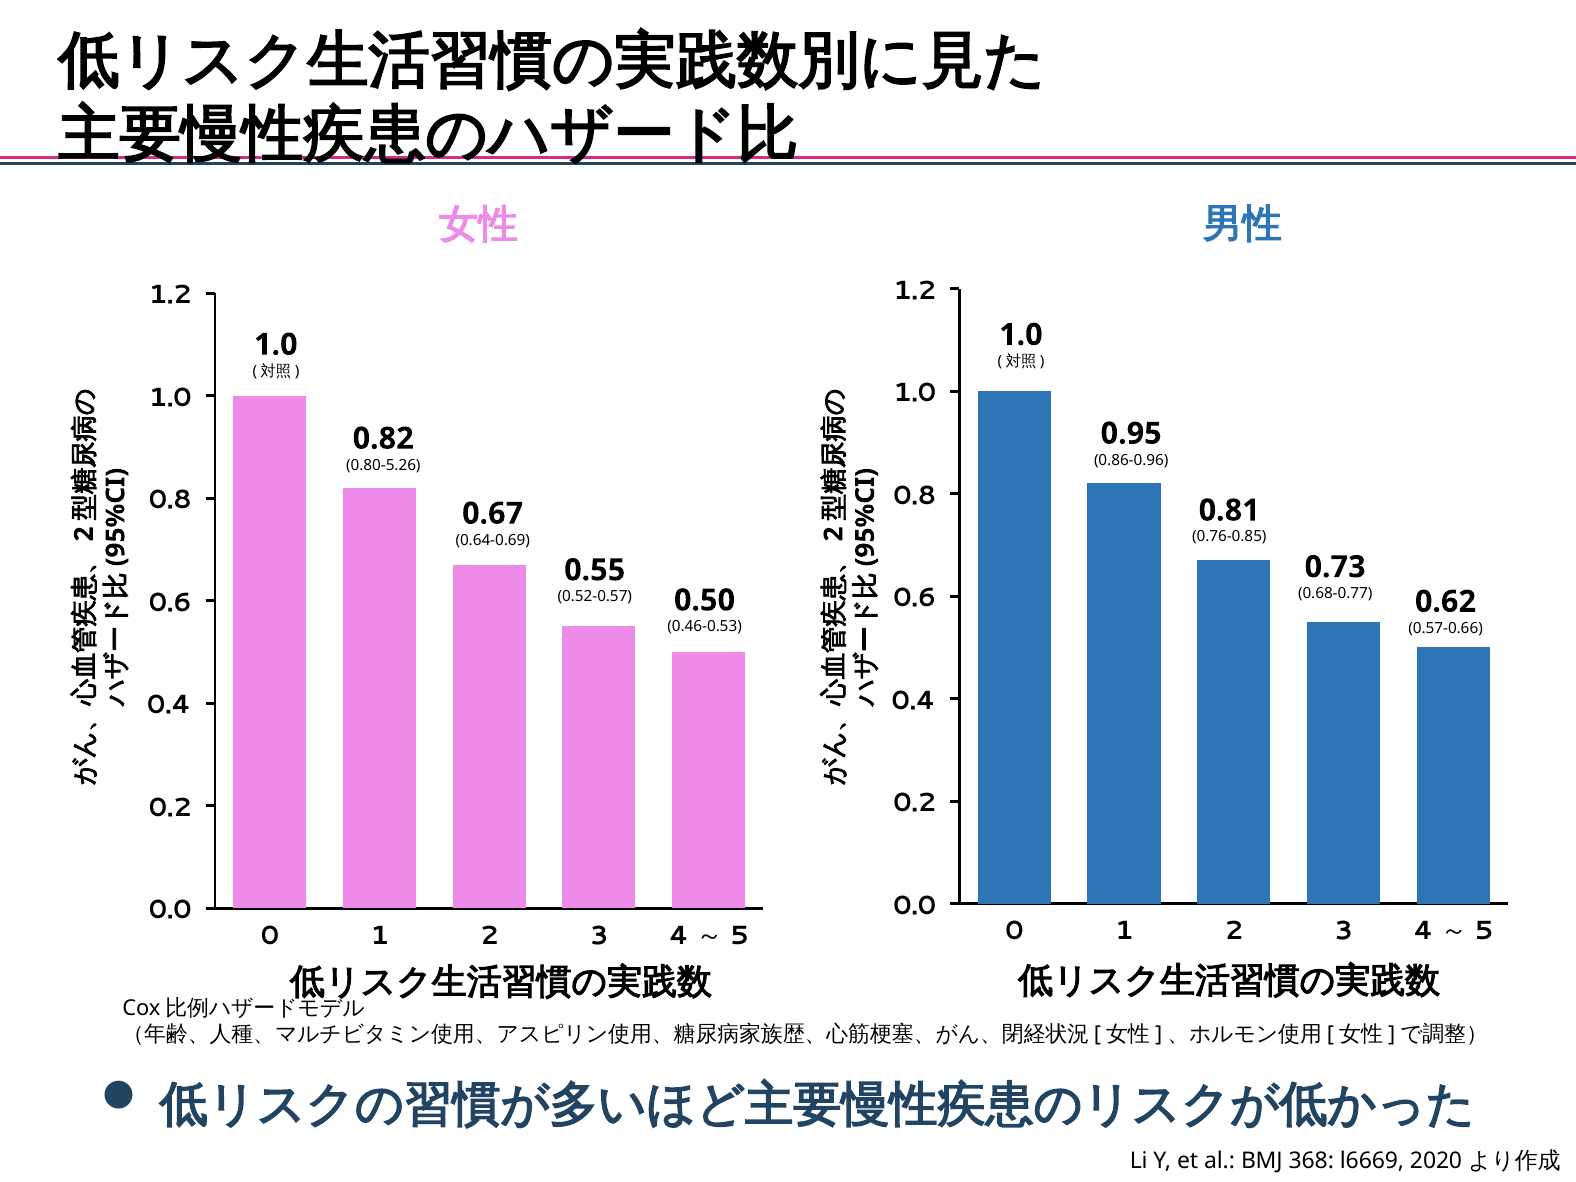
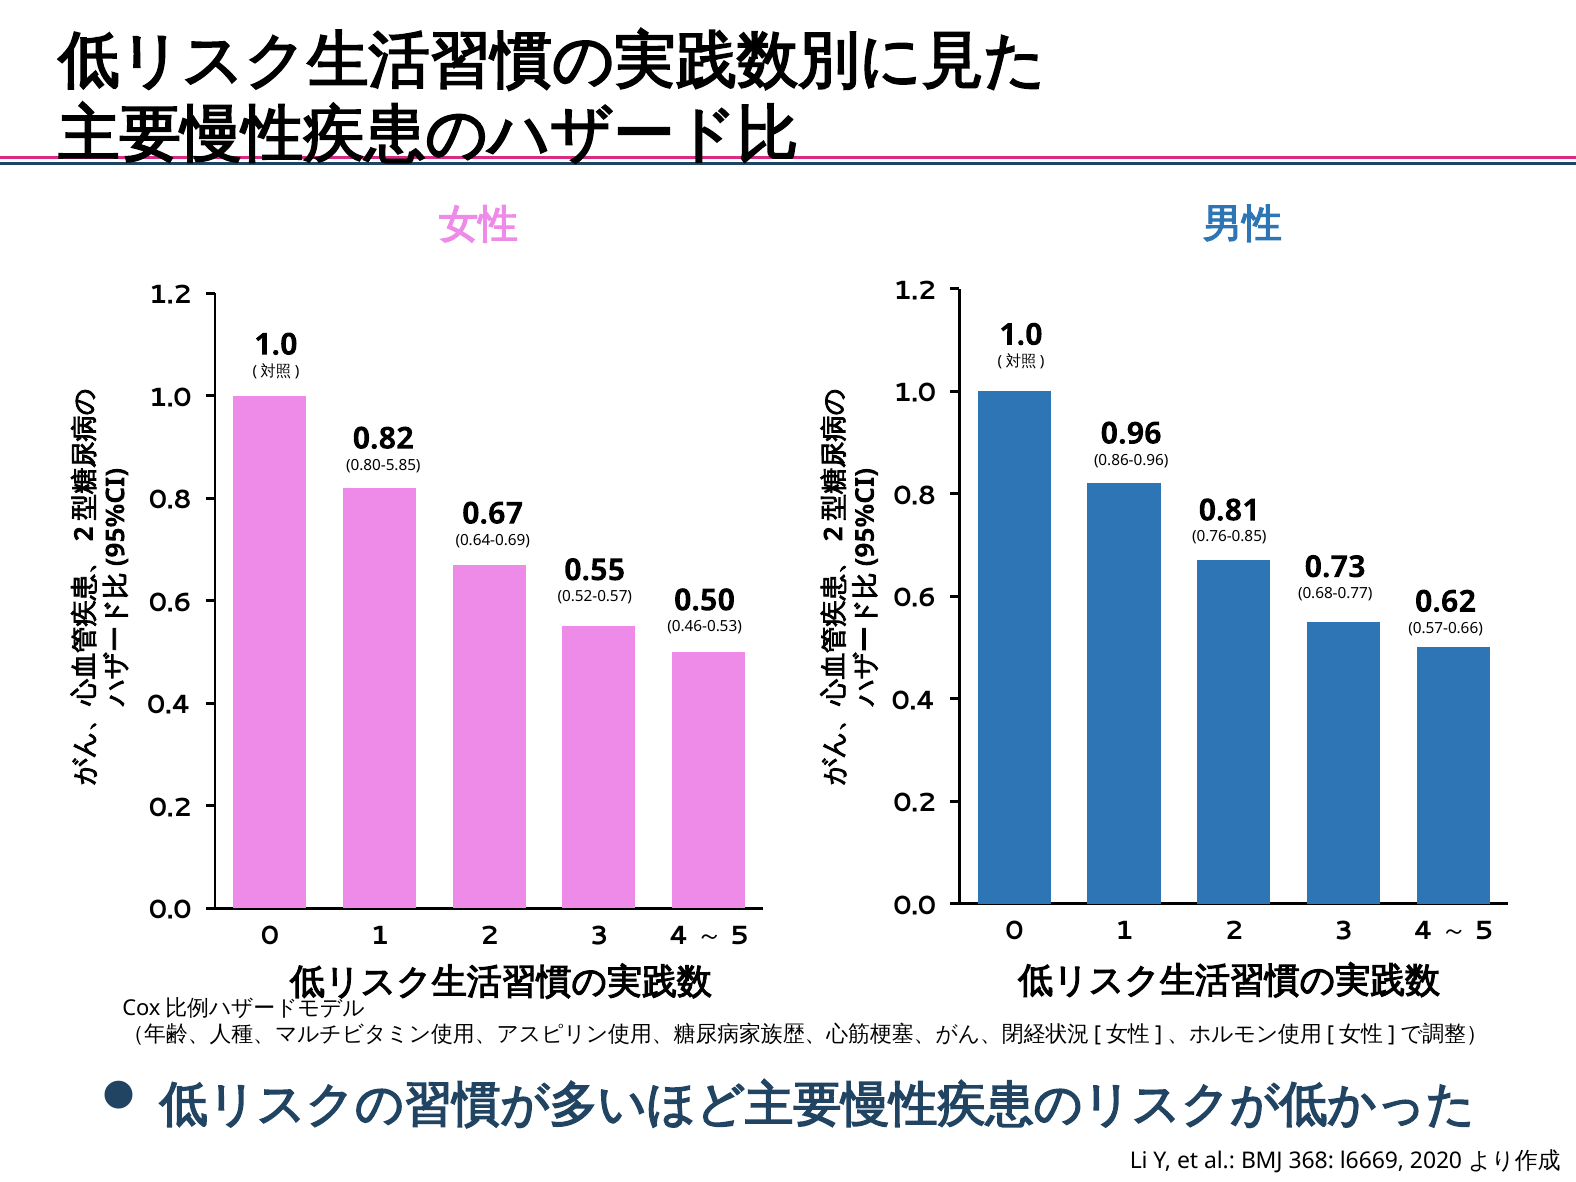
0.95: 0.95 -> 0.96 (1131, 434)
0.80-5.26: 0.80-5.26 -> 0.80-5.85 (383, 465)
